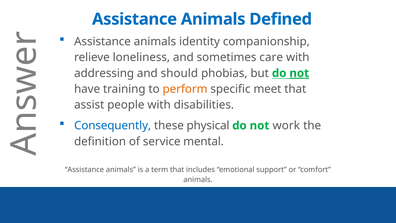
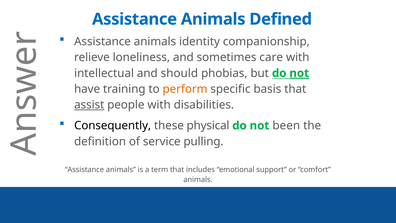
addressing: addressing -> intellectual (104, 73)
meet: meet -> basis (267, 89)
assist underline: none -> present (89, 105)
Consequently colour: blue -> black (113, 125)
work: work -> been (286, 125)
mental: mental -> pulling (204, 141)
